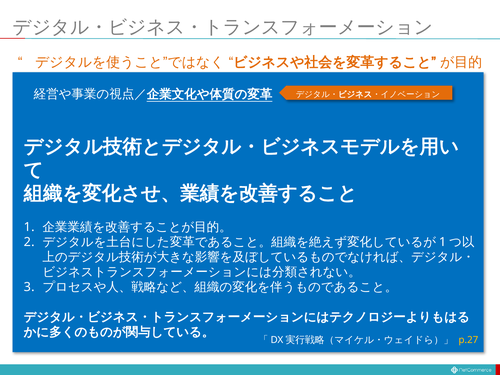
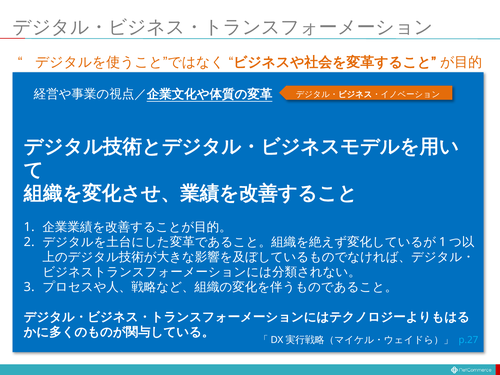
p.27 colour: yellow -> light blue (468, 340)
